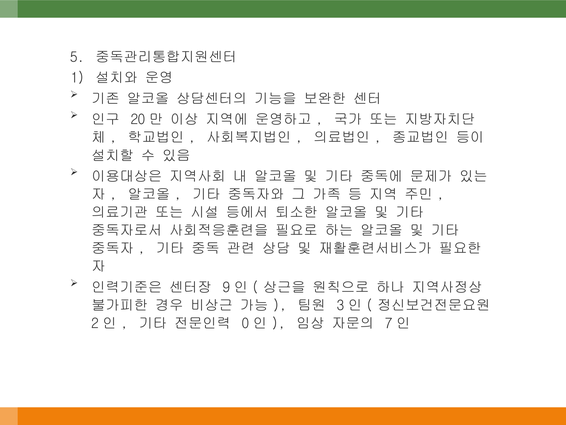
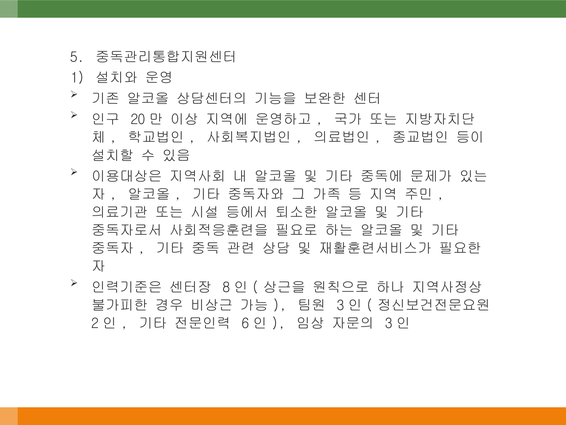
9: 9 -> 8 (226, 287)
0: 0 -> 6 (245, 323)
7: 7 -> 3 (389, 323)
